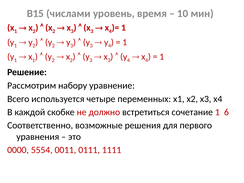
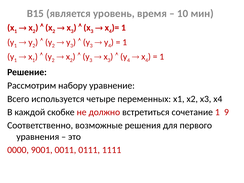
числами: числами -> является (68, 14)
6: 6 -> 9 (226, 112)
5554: 5554 -> 9001 (42, 150)
